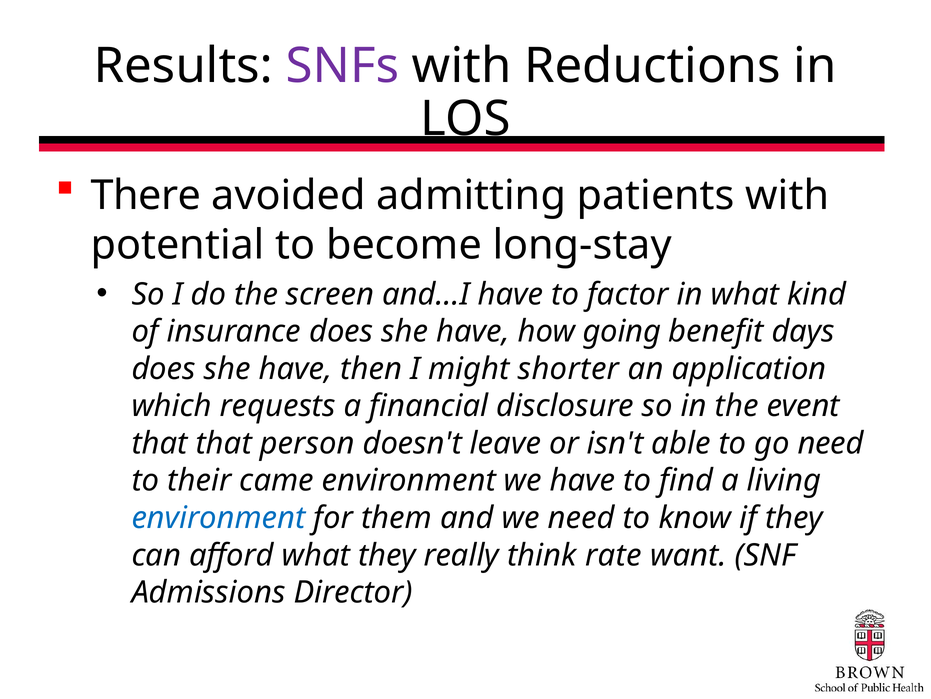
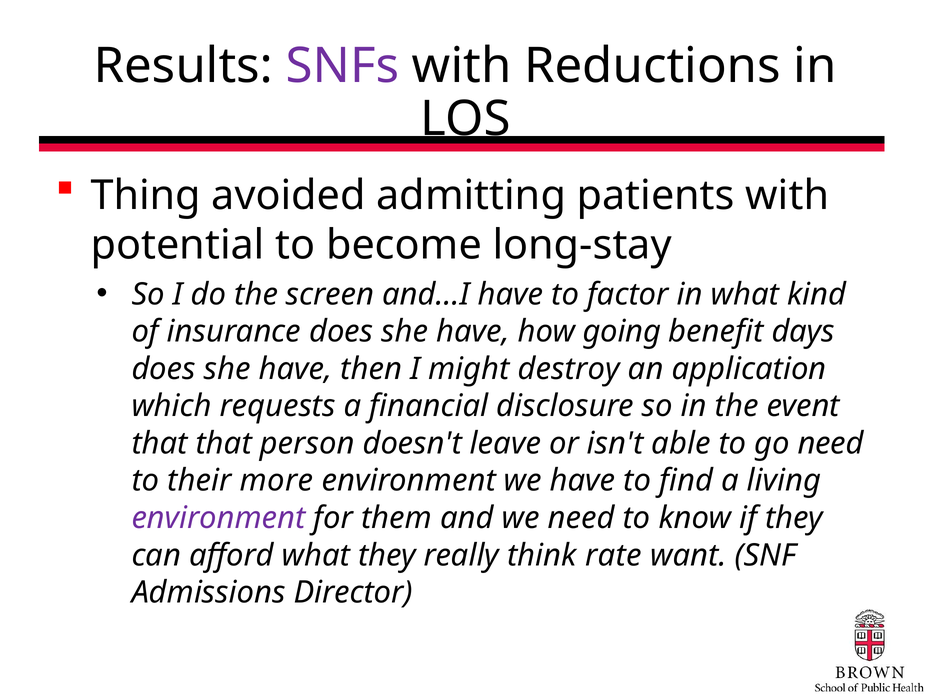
There: There -> Thing (146, 195)
shorter: shorter -> destroy (569, 368)
came: came -> more (276, 480)
environment colour: blue -> purple (219, 517)
